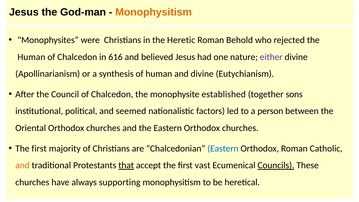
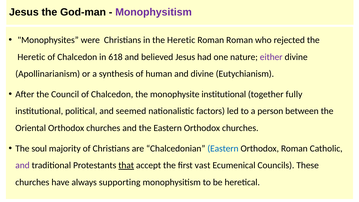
Monophysitism colour: orange -> purple (154, 12)
Roman Behold: Behold -> Roman (240, 40)
Human: Human -> Heretic (31, 57)
616: 616 -> 618 (115, 57)
monophysite established: established -> institutional (224, 94)
sons: sons -> fully (294, 94)
first: first -> soul (39, 148)
and colour: orange -> purple (22, 165)
Councils underline: present -> none (276, 165)
